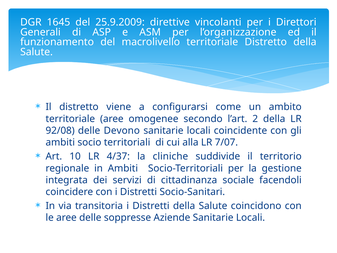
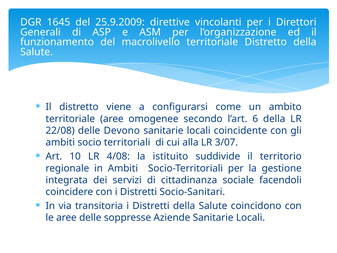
2: 2 -> 6 (255, 119)
92/08: 92/08 -> 22/08 (60, 130)
7/07: 7/07 -> 3/07 (226, 142)
4/37: 4/37 -> 4/08 (118, 156)
cliniche: cliniche -> istituito (170, 156)
